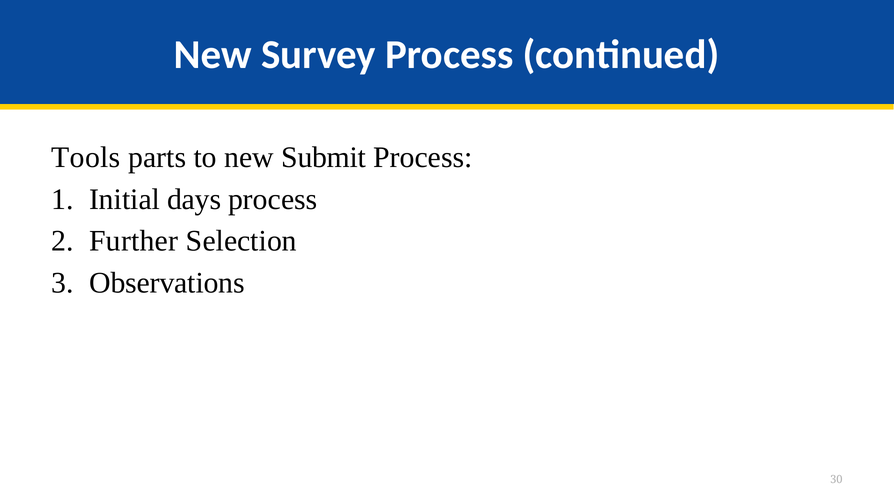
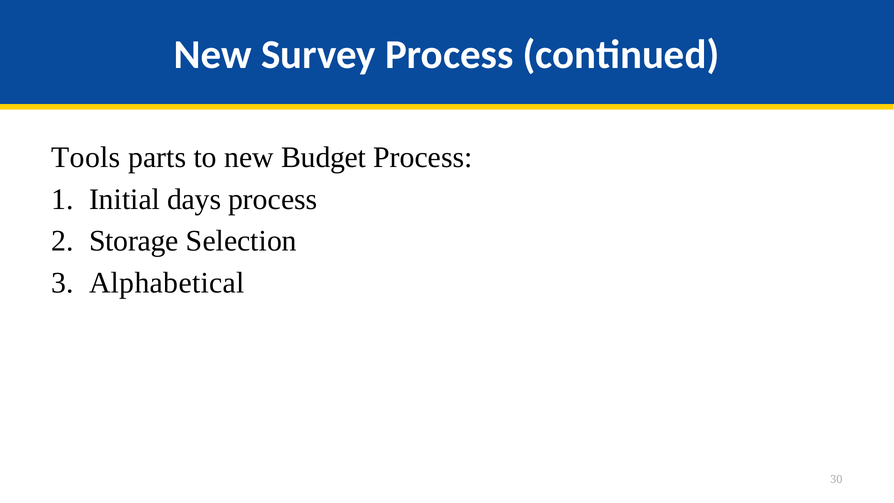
Submit: Submit -> Budget (324, 157)
Further: Further -> Storage (134, 241)
Observations: Observations -> Alphabetical (167, 283)
